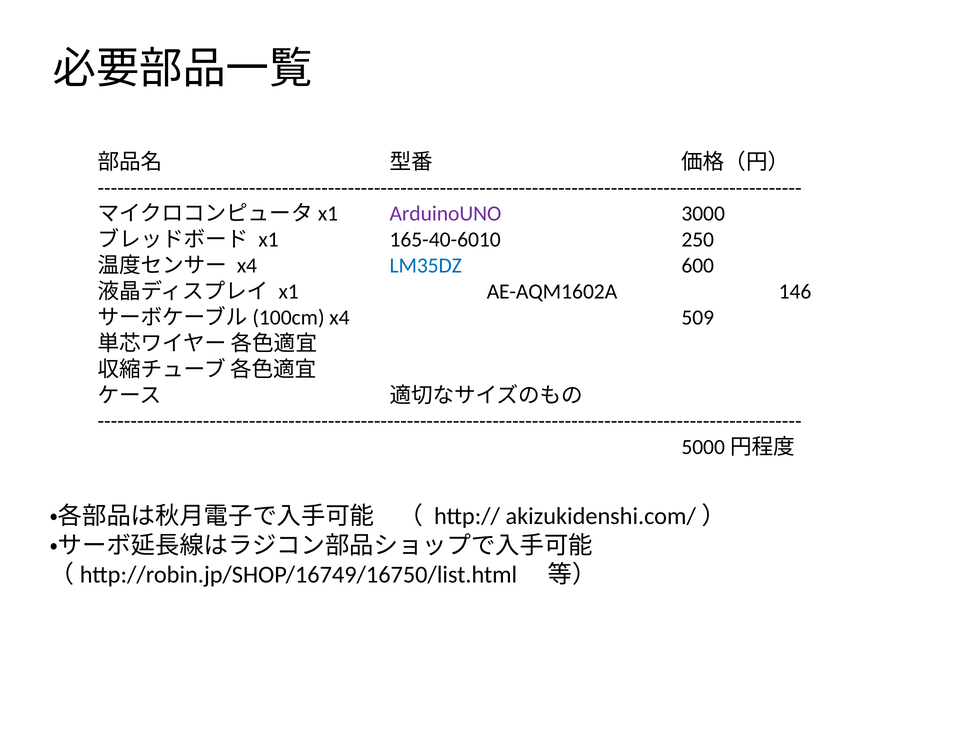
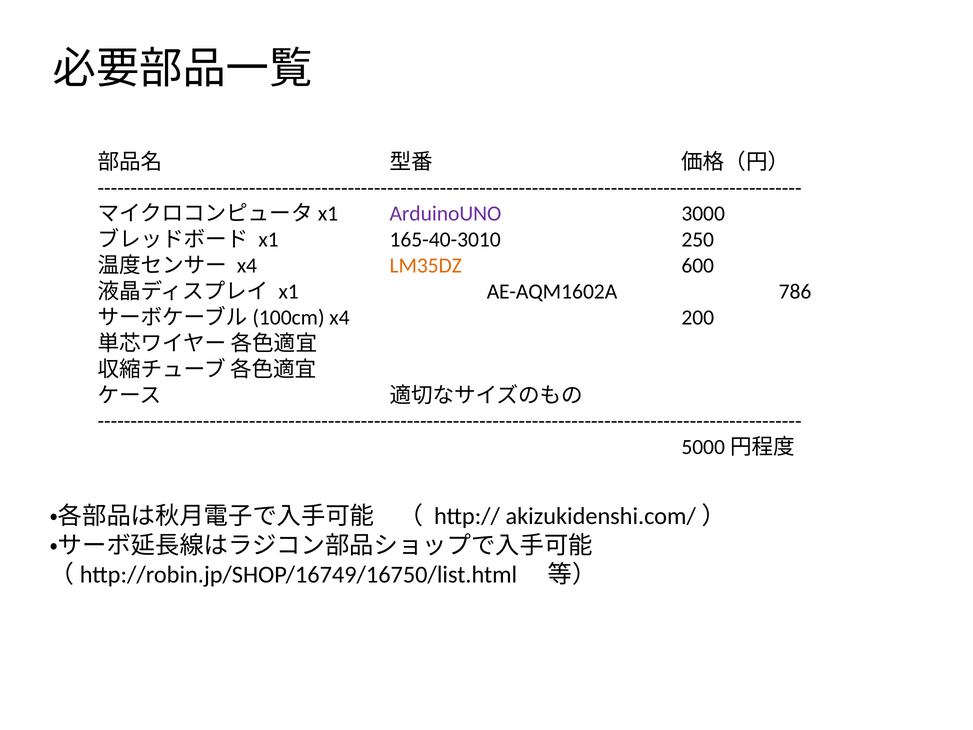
165-40-6010: 165-40-6010 -> 165-40-3010 (445, 240)
LM35DZ colour: blue -> orange (426, 266)
146: 146 -> 786 (795, 292)
509: 509 -> 200 (698, 317)
